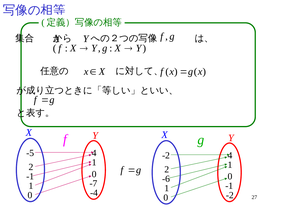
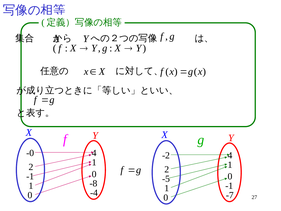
-5: -5 -> -0 (30, 153)
-6: -6 -> -5 (166, 179)
-7: -7 -> -8 (93, 183)
-2: -2 -> -7 (230, 195)
